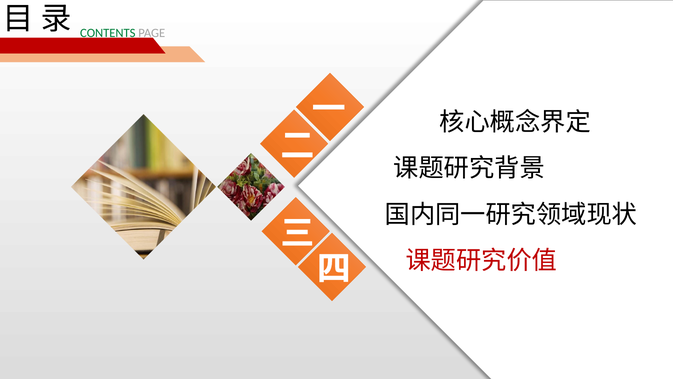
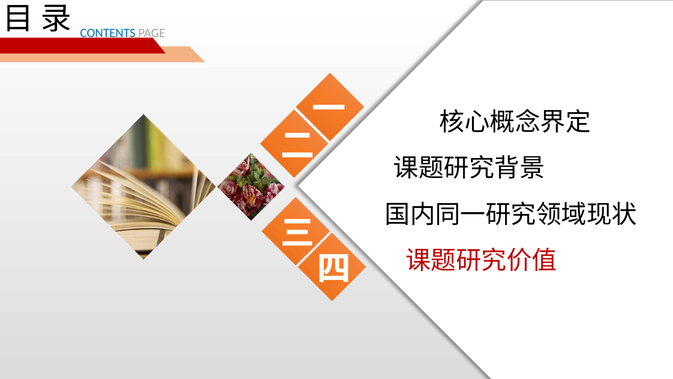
CONTENTS colour: green -> blue (108, 33)
